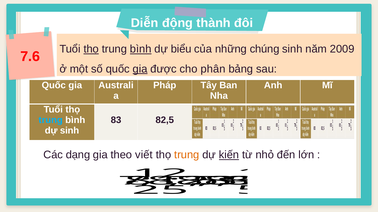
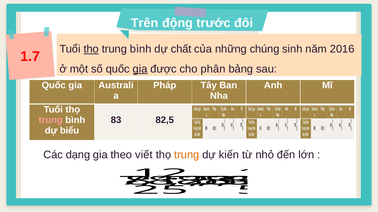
Diễn: Diễn -> Trên (145, 23)
thành: thành -> trước (214, 23)
bình underline: present -> none (141, 49)
biểu: biểu -> chất (181, 49)
2009: 2009 -> 2016 (342, 49)
7.6: 7.6 -> 1.7 (30, 57)
trung colour: light blue -> pink (51, 120)
dự sinh: sinh -> biểu (70, 131)
kiến underline: present -> none (229, 155)
